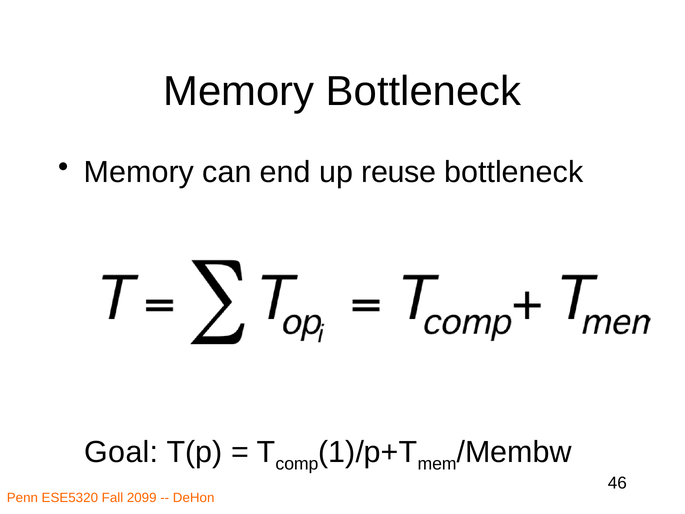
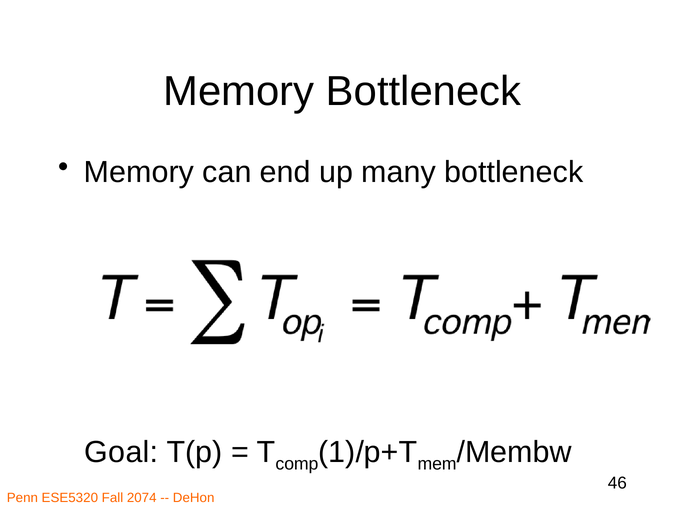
reuse: reuse -> many (399, 172)
2099: 2099 -> 2074 (142, 498)
